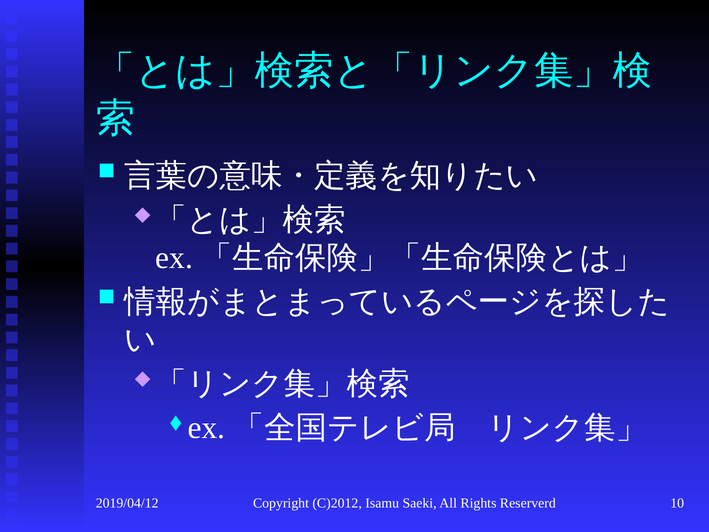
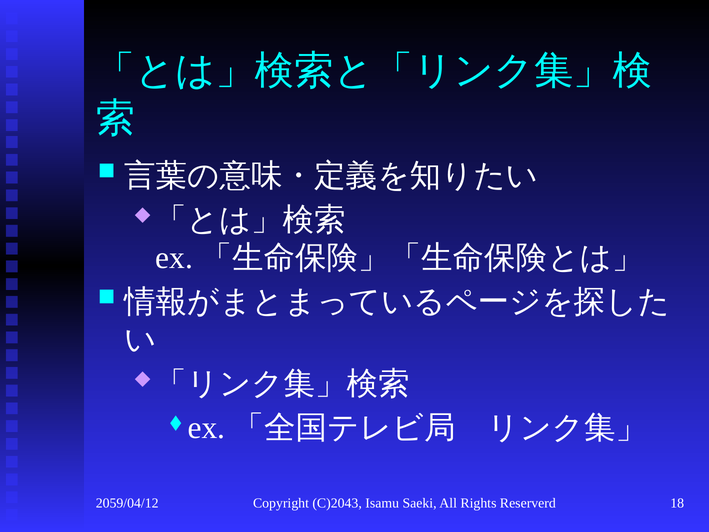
2019/04/12: 2019/04/12 -> 2059/04/12 (127, 503)
C)2012: C)2012 -> C)2043 (337, 503)
10: 10 -> 18 (677, 503)
